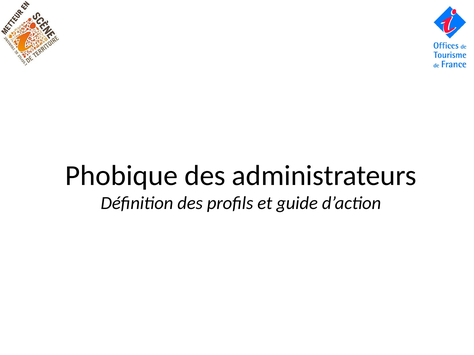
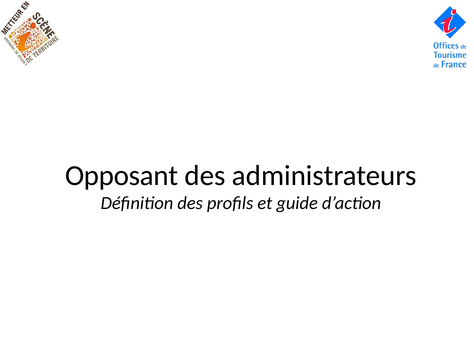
Phobique: Phobique -> Opposant (122, 176)
